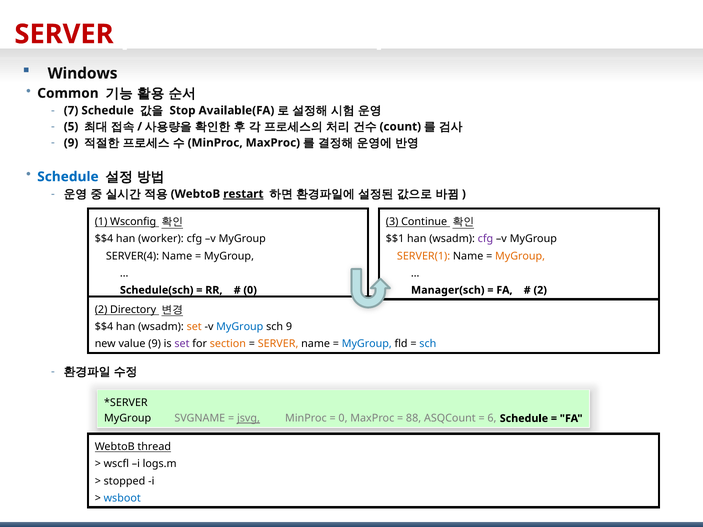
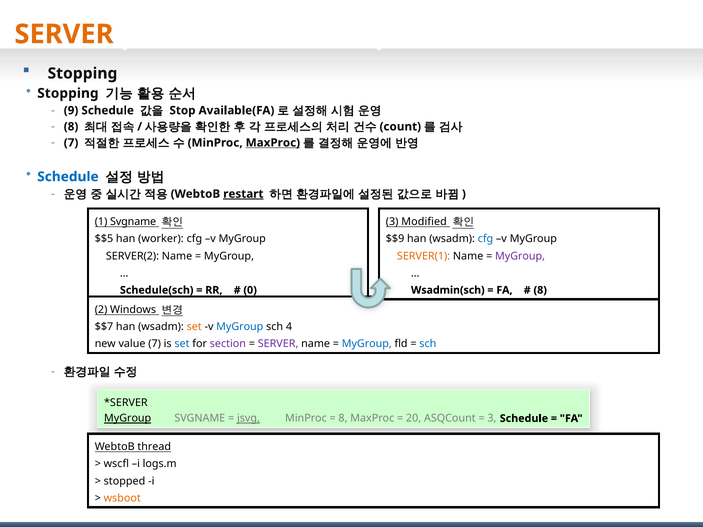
SERVER colour: red -> orange (64, 34)
Windows: Windows -> Stopping (82, 73)
Common: Common -> Stopping (68, 93)
7: 7 -> 9 (71, 110)
5: 5 -> 8 (71, 127)
9: 9 -> 7 (71, 143)
MaxProc underline: none -> present (273, 143)
1 Wsconfig: Wsconfig -> Svgname (133, 222)
Continue: Continue -> Modified (424, 222)
$$4: $$4 -> $$5 (104, 239)
$$1: $$1 -> $$9 (395, 239)
cfg colour: purple -> blue (485, 239)
SERVER(4: SERVER(4 -> SERVER(2 (132, 256)
MyGroup colour: orange -> purple (520, 256)
Manager(sch: Manager(sch -> Wsadmin(sch (448, 290)
2: 2 -> 8 (540, 290)
Directory: Directory -> Windows (133, 310)
$$4: $$4 -> $$7 (104, 327)
sch 9: 9 -> 4 (289, 327)
value 9: 9 -> 7 (155, 344)
set colour: purple -> blue (182, 344)
section colour: orange -> purple (228, 344)
SERVER colour: orange -> purple (278, 344)
MyGroup underline: none -> present (128, 419)
0: 0 -> 8 (343, 419)
88: 88 -> 20 (414, 419)
6: 6 -> 3 (492, 419)
wsboot colour: blue -> orange (122, 498)
